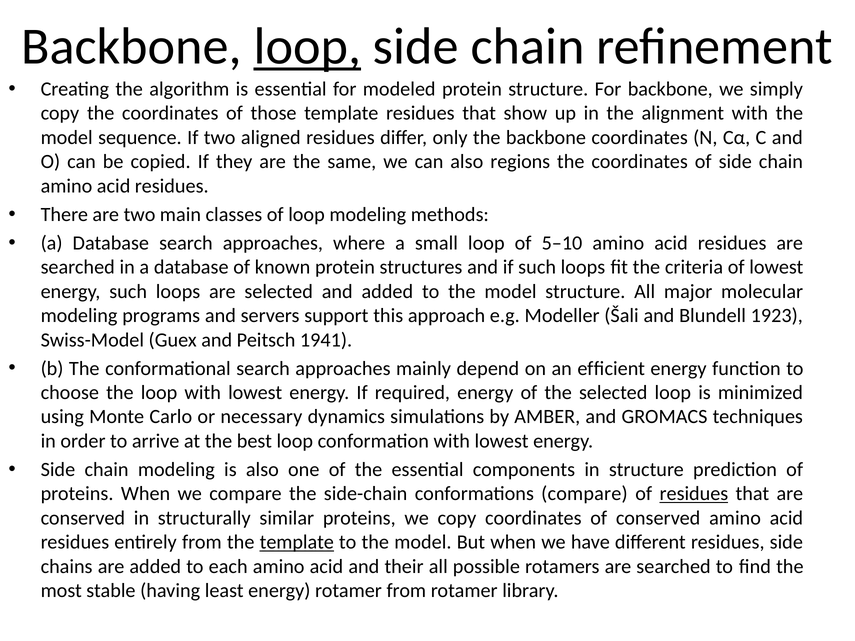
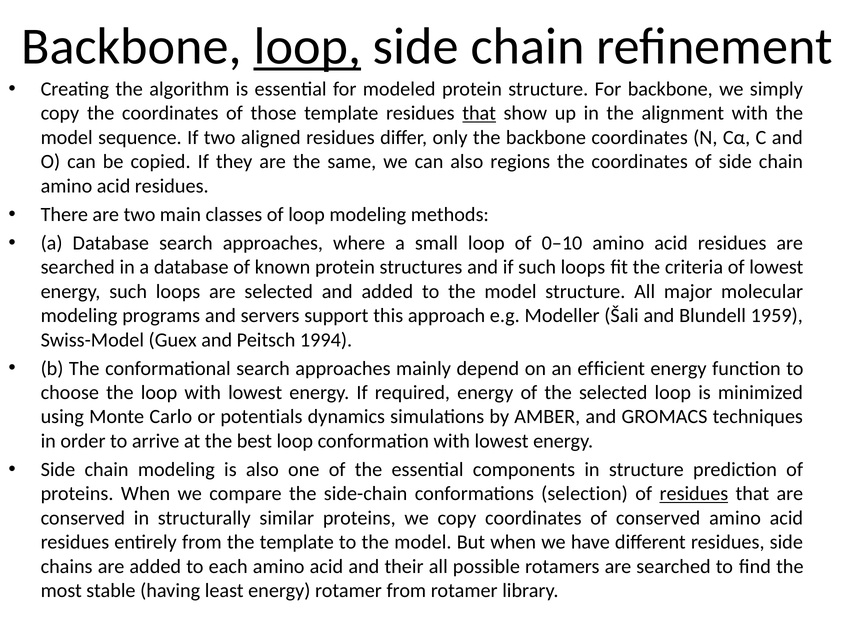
that underline: none -> present (479, 113)
5–10: 5–10 -> 0–10 (562, 243)
1923: 1923 -> 1959 (777, 316)
1941: 1941 -> 1994 (326, 340)
necessary: necessary -> potentials (261, 417)
conformations compare: compare -> selection (585, 494)
template underline: present -> none (297, 542)
